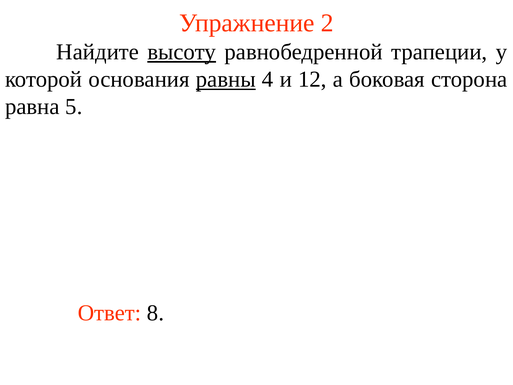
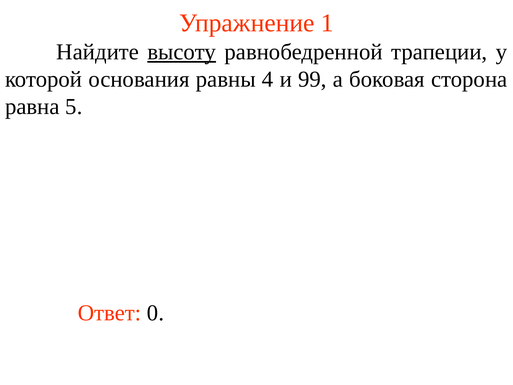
2: 2 -> 1 (327, 23)
равны underline: present -> none (226, 79)
12: 12 -> 99 (312, 79)
8: 8 -> 0 (156, 313)
